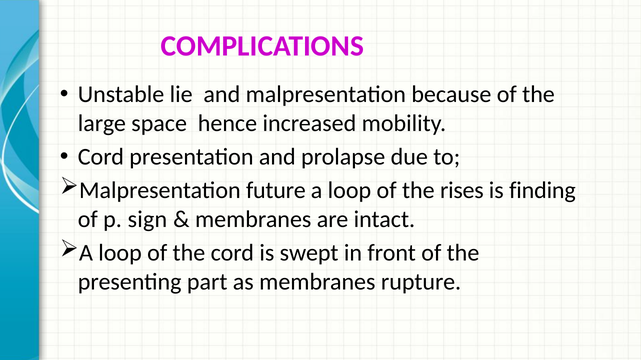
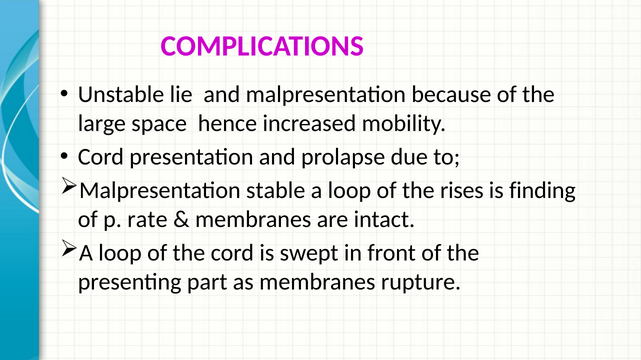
future: future -> stable (276, 191)
sign: sign -> rate (147, 220)
